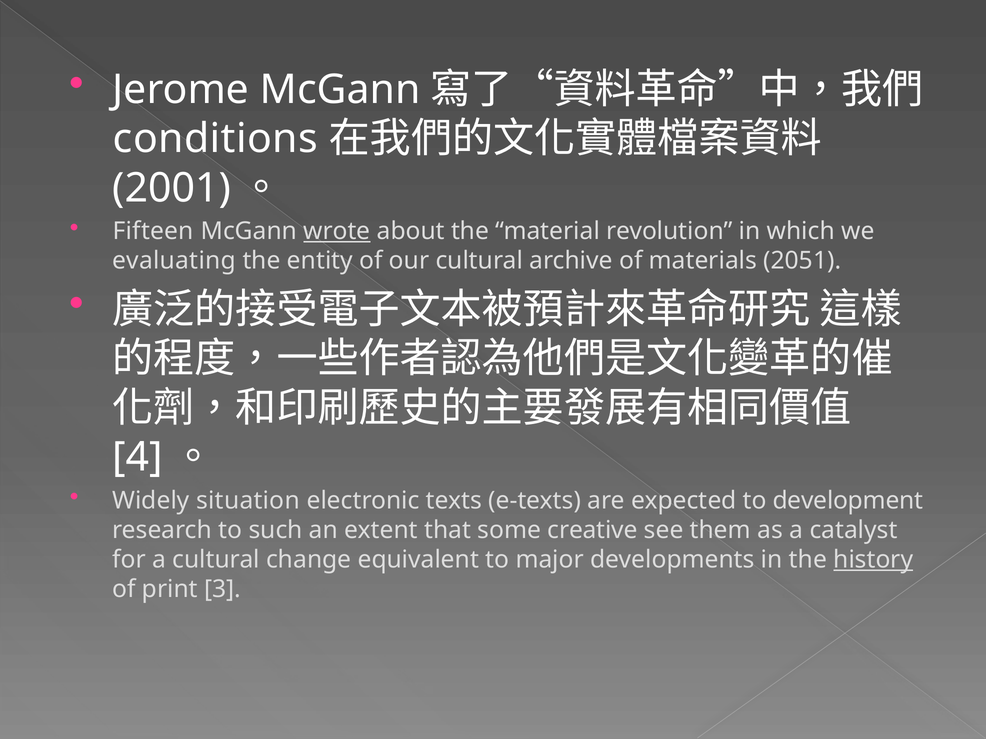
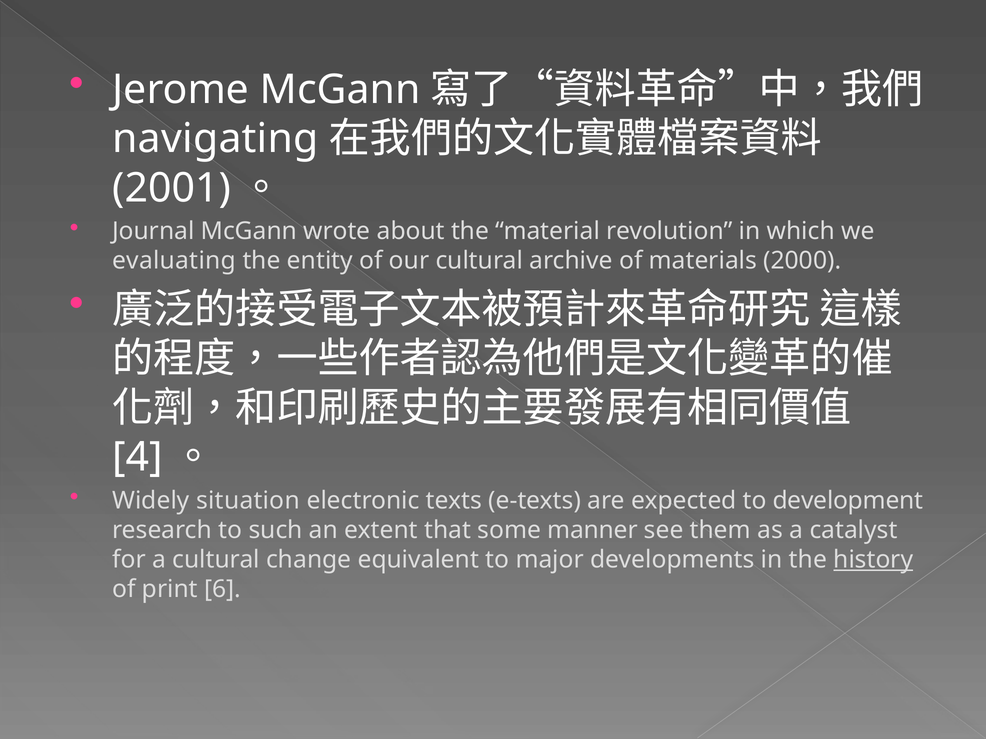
conditions: conditions -> navigating (215, 139)
Fifteen: Fifteen -> Journal (153, 231)
wrote underline: present -> none (337, 231)
2051: 2051 -> 2000 (802, 261)
creative: creative -> manner (593, 530)
3: 3 -> 6 (223, 590)
